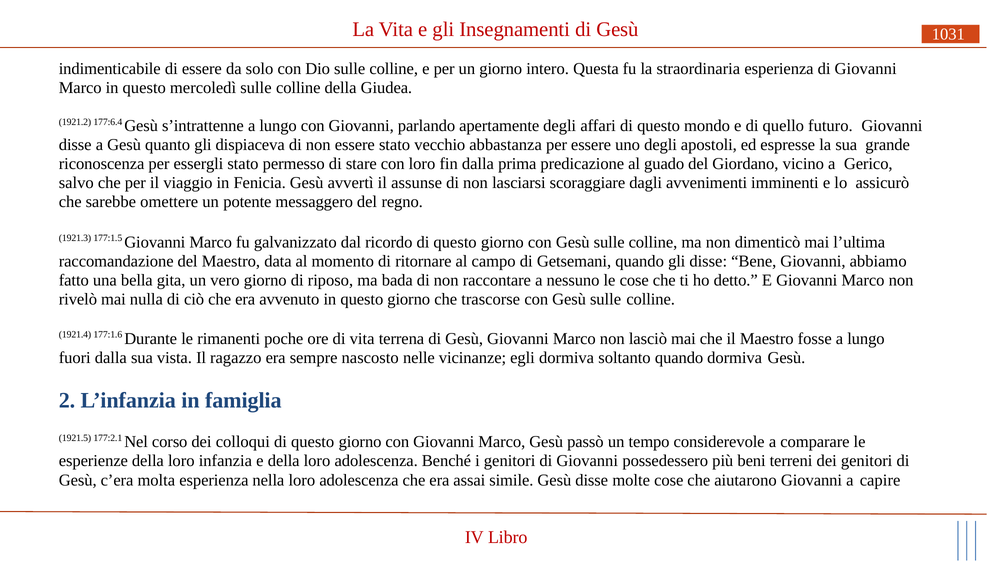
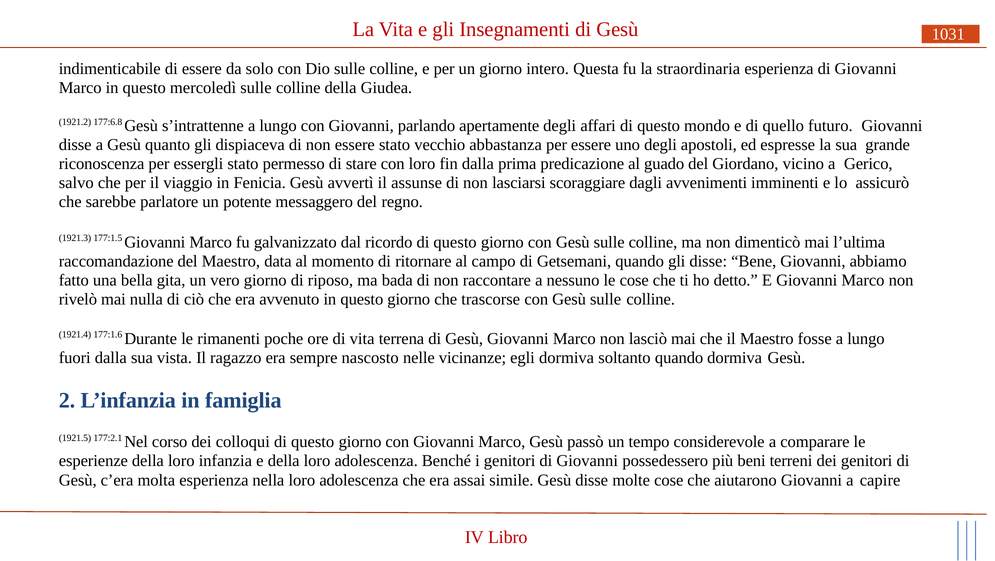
177:6.4: 177:6.4 -> 177:6.8 (108, 122)
omettere: omettere -> parlatore (169, 202)
